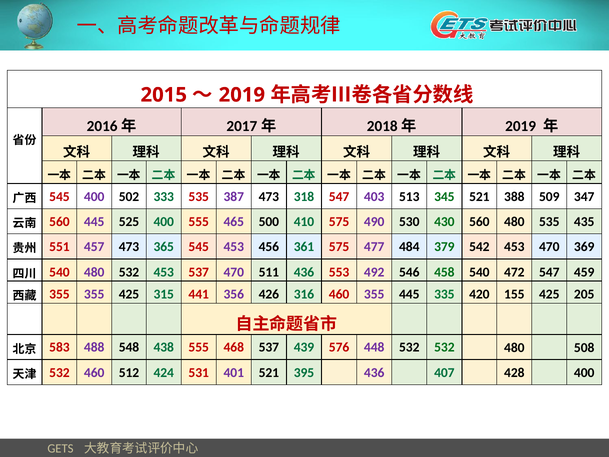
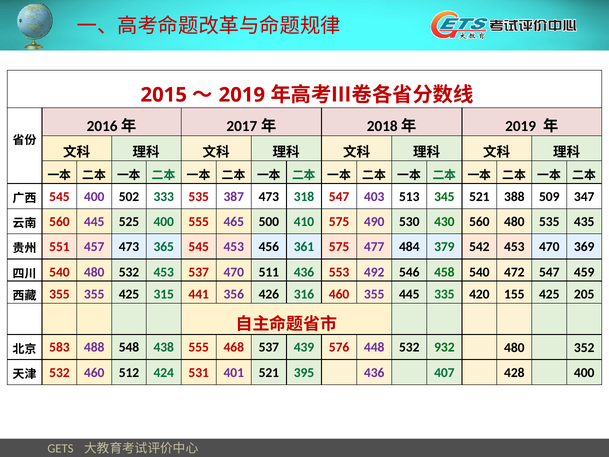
532 532: 532 -> 932 (444, 347)
508: 508 -> 352 (584, 347)
